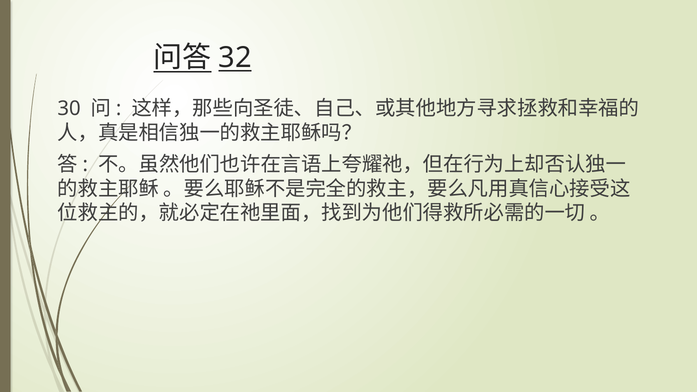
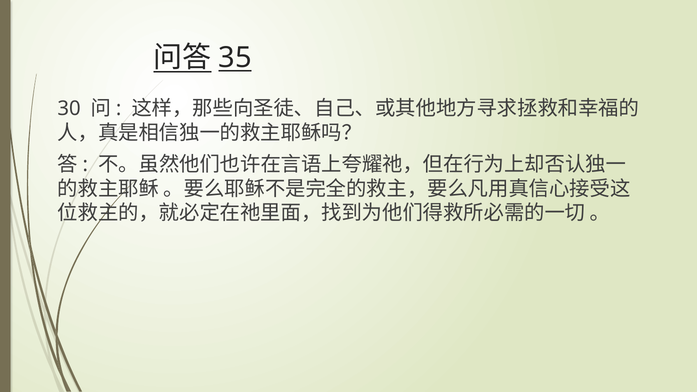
32: 32 -> 35 (235, 58)
